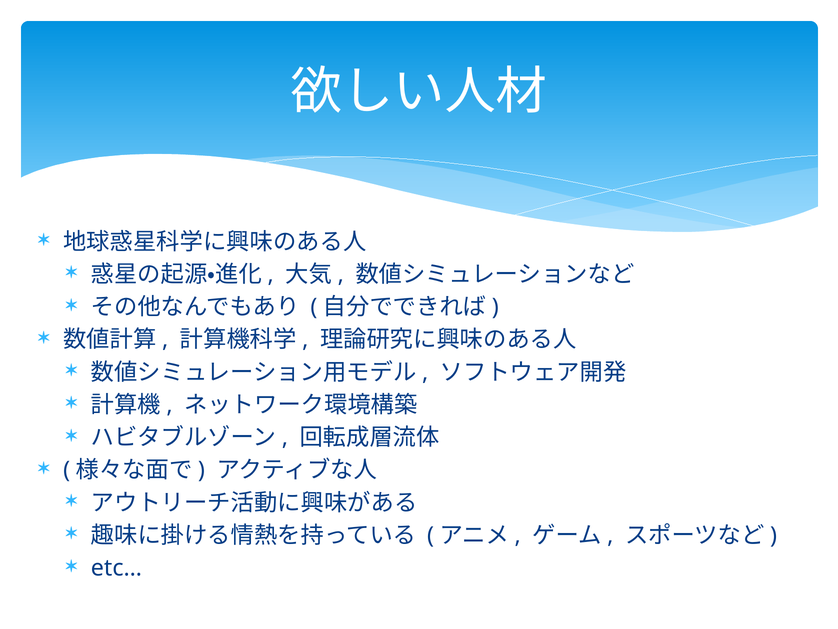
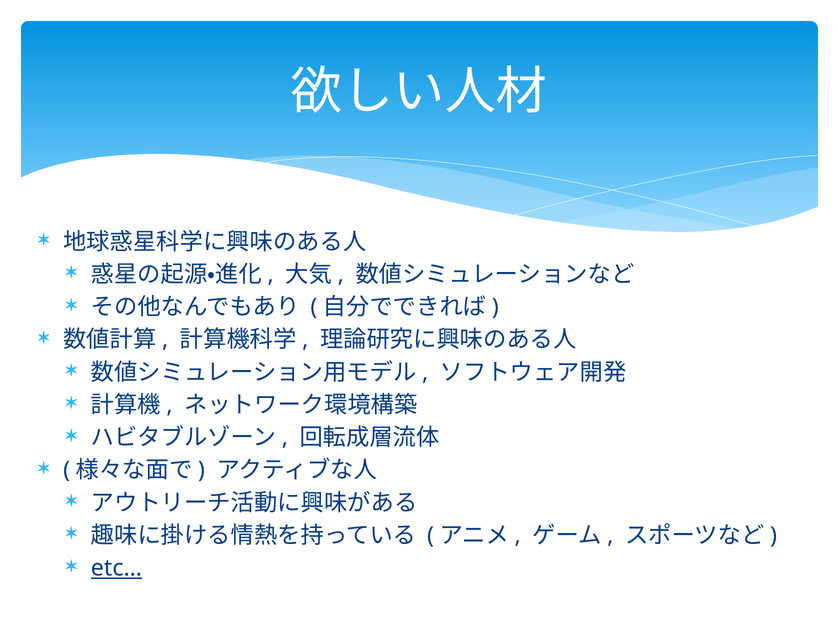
etc… underline: none -> present (116, 568)
